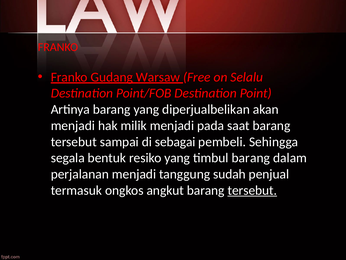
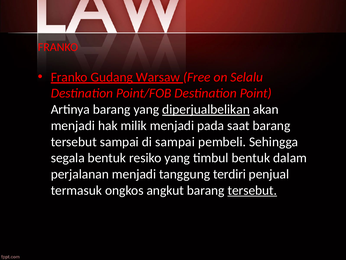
diperjualbelikan underline: none -> present (206, 109)
di sebagai: sebagai -> sampai (175, 142)
timbul barang: barang -> bentuk (251, 158)
sudah: sudah -> terdiri (229, 174)
